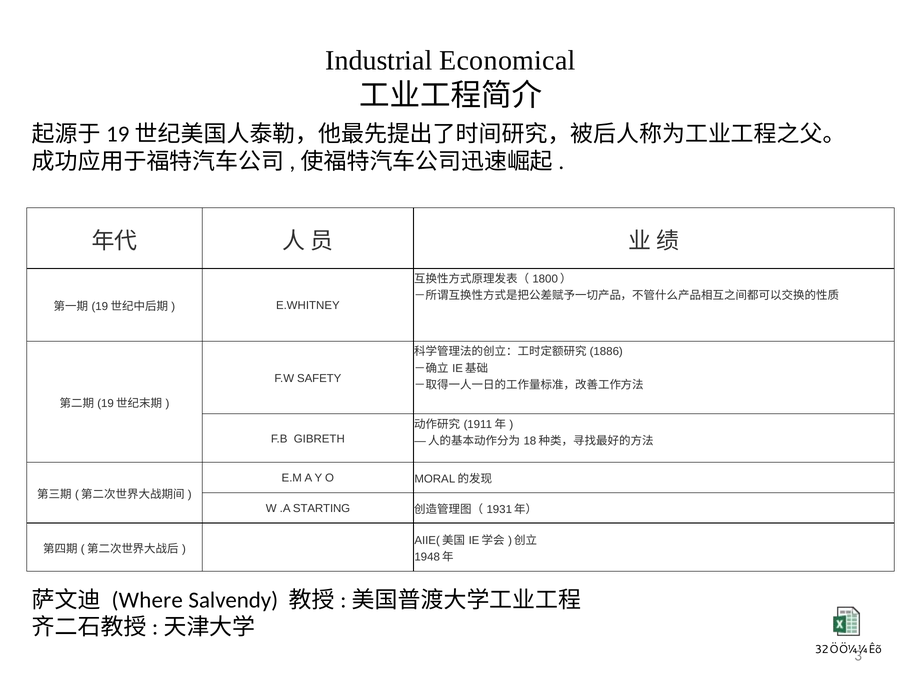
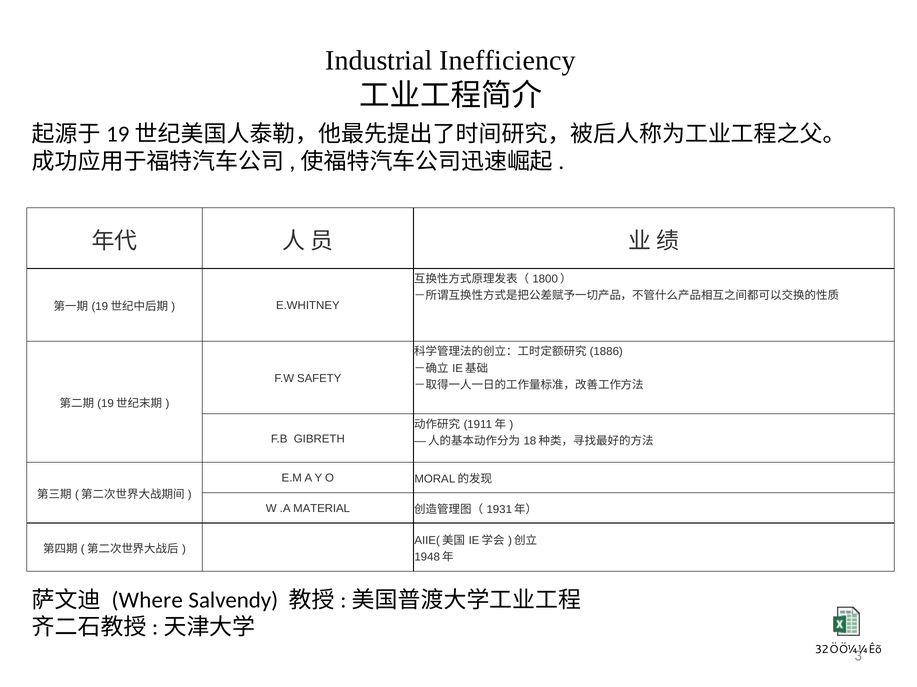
Economical: Economical -> Inefficiency (508, 60)
STARTING: STARTING -> MATERIAL (322, 509)
